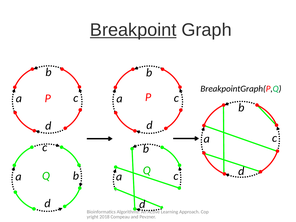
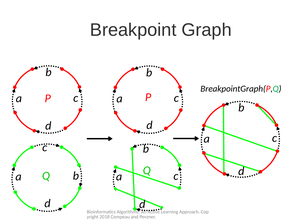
Breakpoint underline: present -> none (133, 30)
